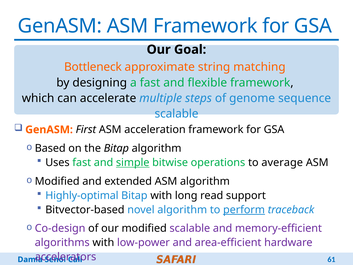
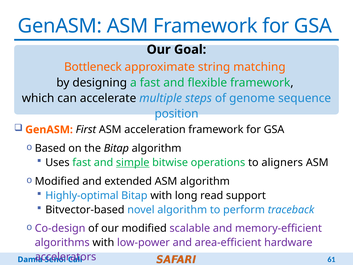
scalable: scalable -> position (177, 114)
average: average -> aligners (282, 162)
perform underline: present -> none (244, 210)
